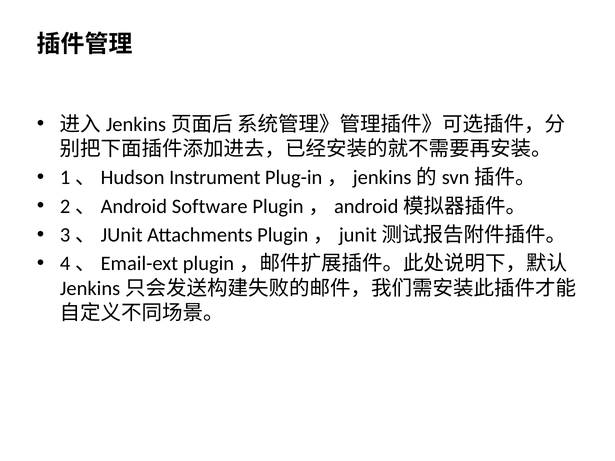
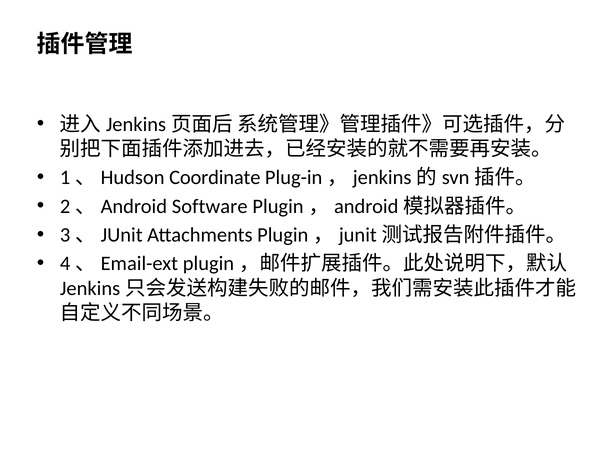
Instrument: Instrument -> Coordinate (215, 178)
